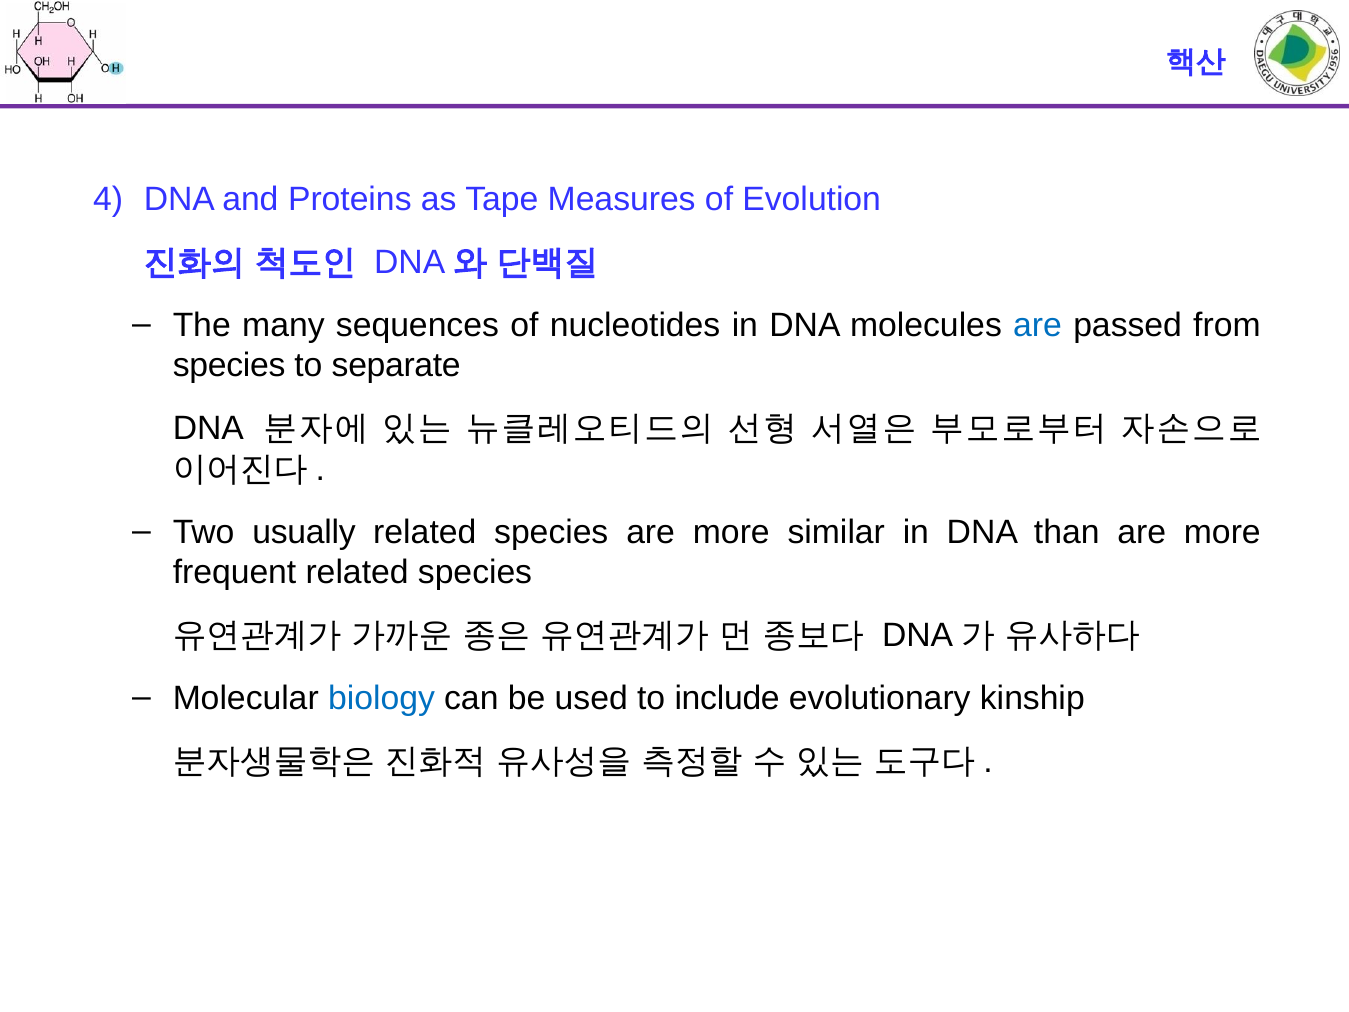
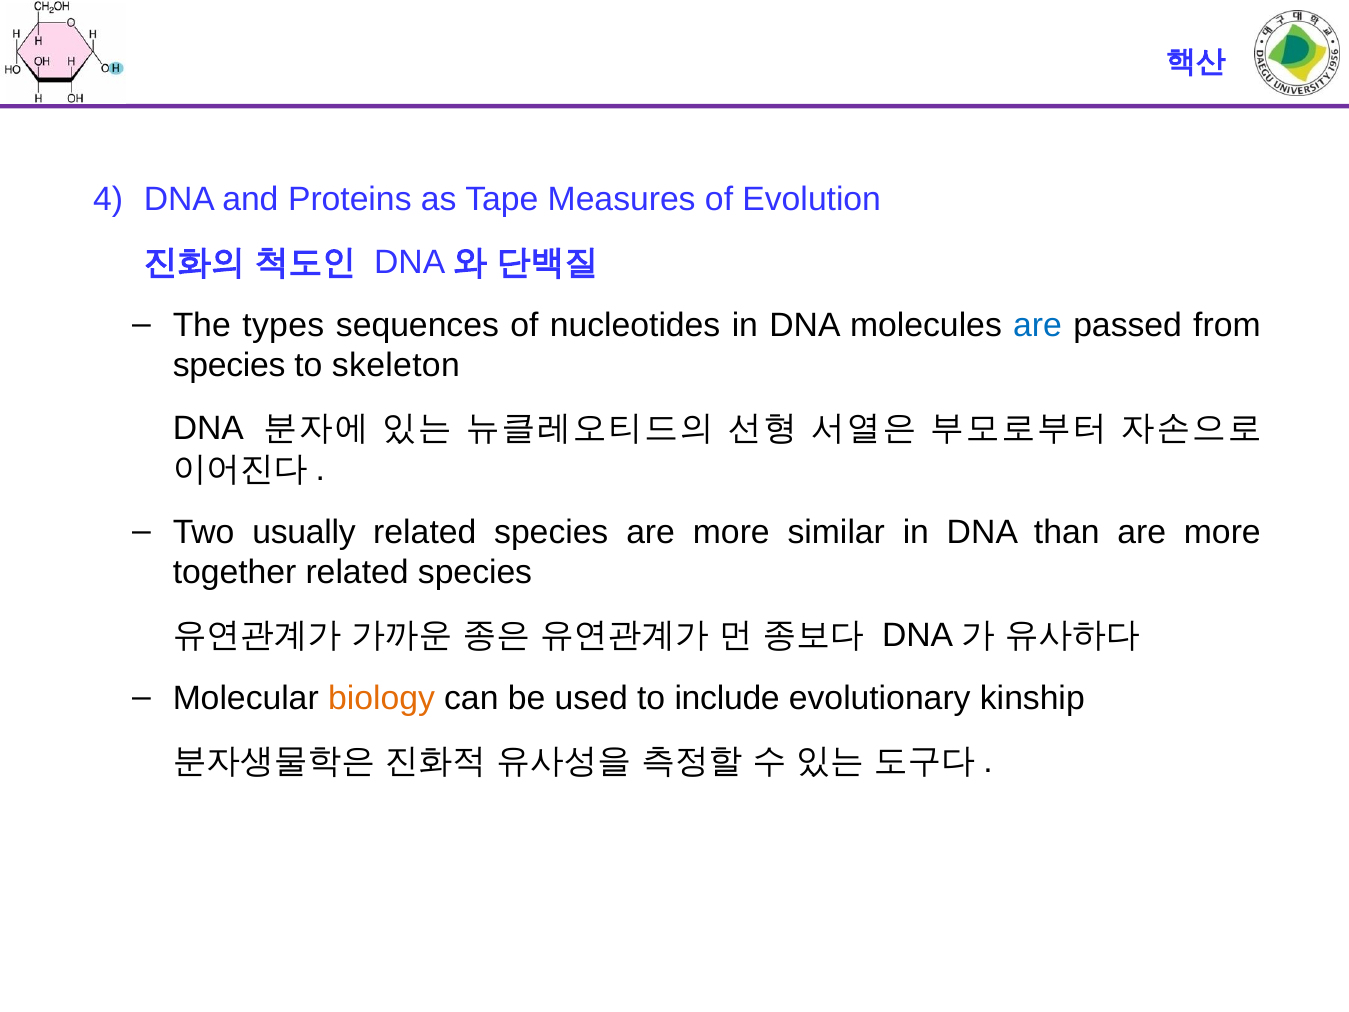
many: many -> types (283, 325)
separate: separate -> skeleton (396, 366)
frequent: frequent -> together (235, 572)
biology colour: blue -> orange (381, 698)
